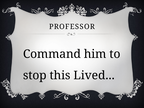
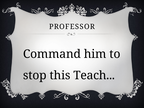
Lived: Lived -> Teach (94, 75)
